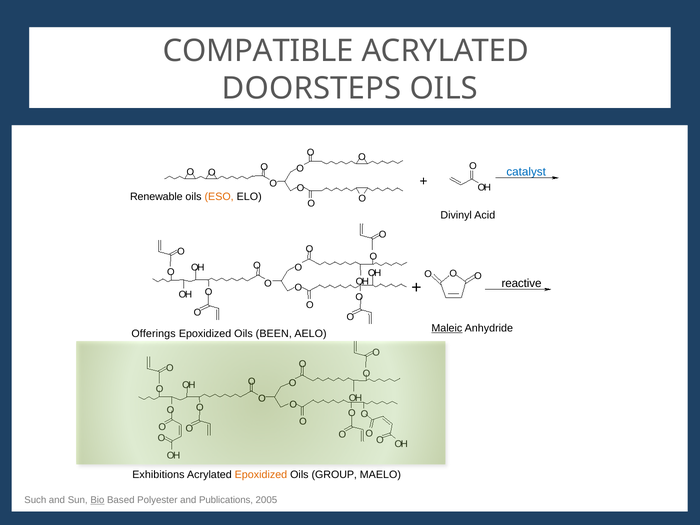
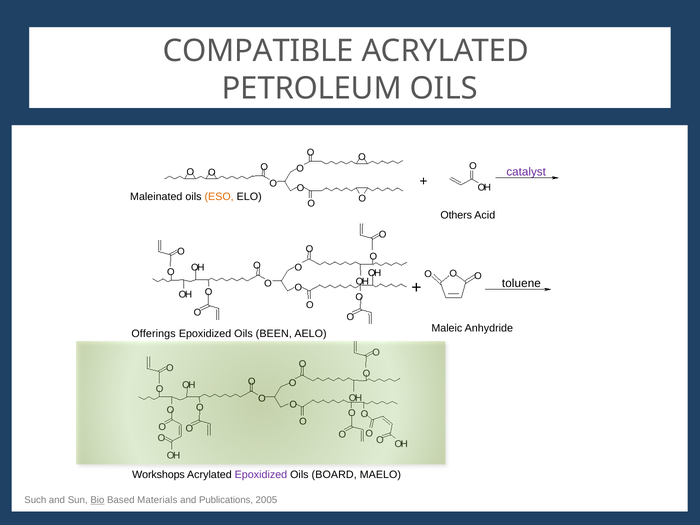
DOORSTEPS: DOORSTEPS -> PETROLEUM (312, 88)
catalyst colour: blue -> purple (526, 172)
Renewable: Renewable -> Maleinated (156, 197)
Divinyl: Divinyl -> Others (456, 215)
reactive: reactive -> toluene (521, 284)
Maleic underline: present -> none (447, 328)
Exhibitions: Exhibitions -> Workshops (159, 475)
Epoxidized colour: orange -> purple (261, 475)
GROUP: GROUP -> BOARD (334, 475)
Polyester: Polyester -> Materials (157, 500)
